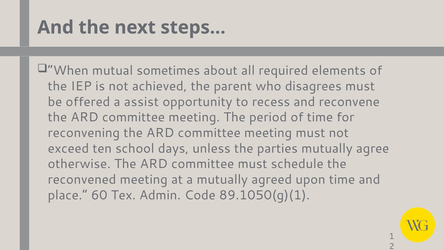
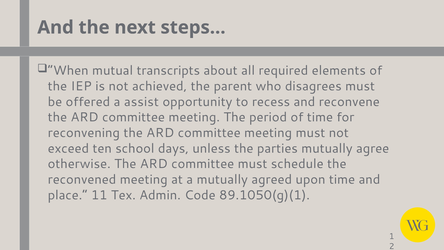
sometimes: sometimes -> transcripts (168, 71)
60: 60 -> 11 (99, 195)
